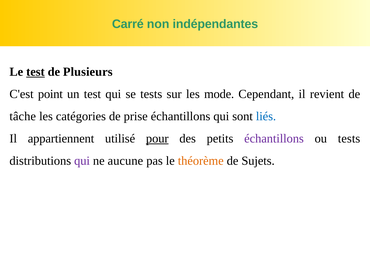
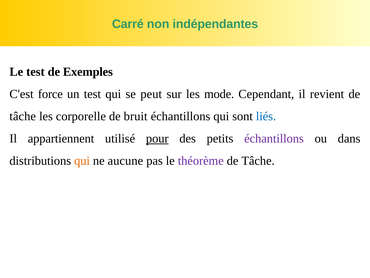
test underline: present -> none (35, 72)
Plusieurs: Plusieurs -> Exemples (88, 72)
point: point -> force (50, 94)
se tests: tests -> peut (151, 94)
catégories: catégories -> corporelle (81, 116)
prise: prise -> bruit (136, 116)
ou tests: tests -> dans (349, 138)
qui colour: purple -> orange (82, 161)
théorème colour: orange -> purple (201, 161)
Sujets: Sujets -> Tâche (258, 161)
